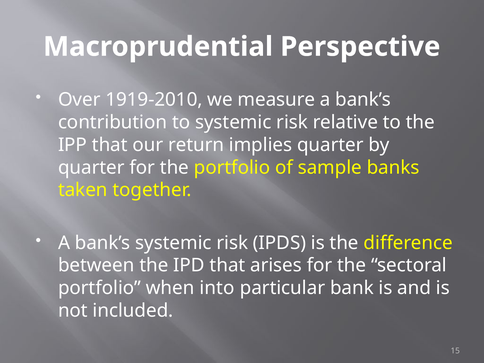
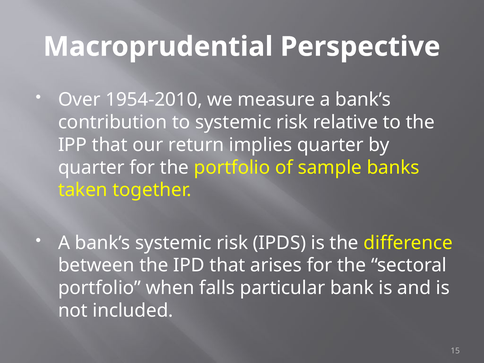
1919-2010: 1919-2010 -> 1954-2010 (154, 100)
into: into -> falls (217, 288)
